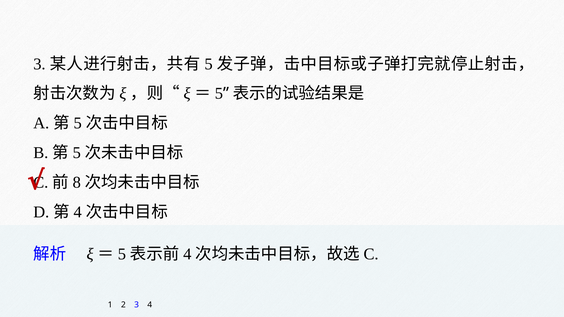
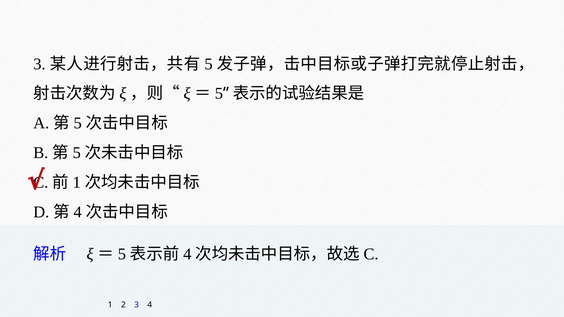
8: 8 -> 1 (77, 182)
